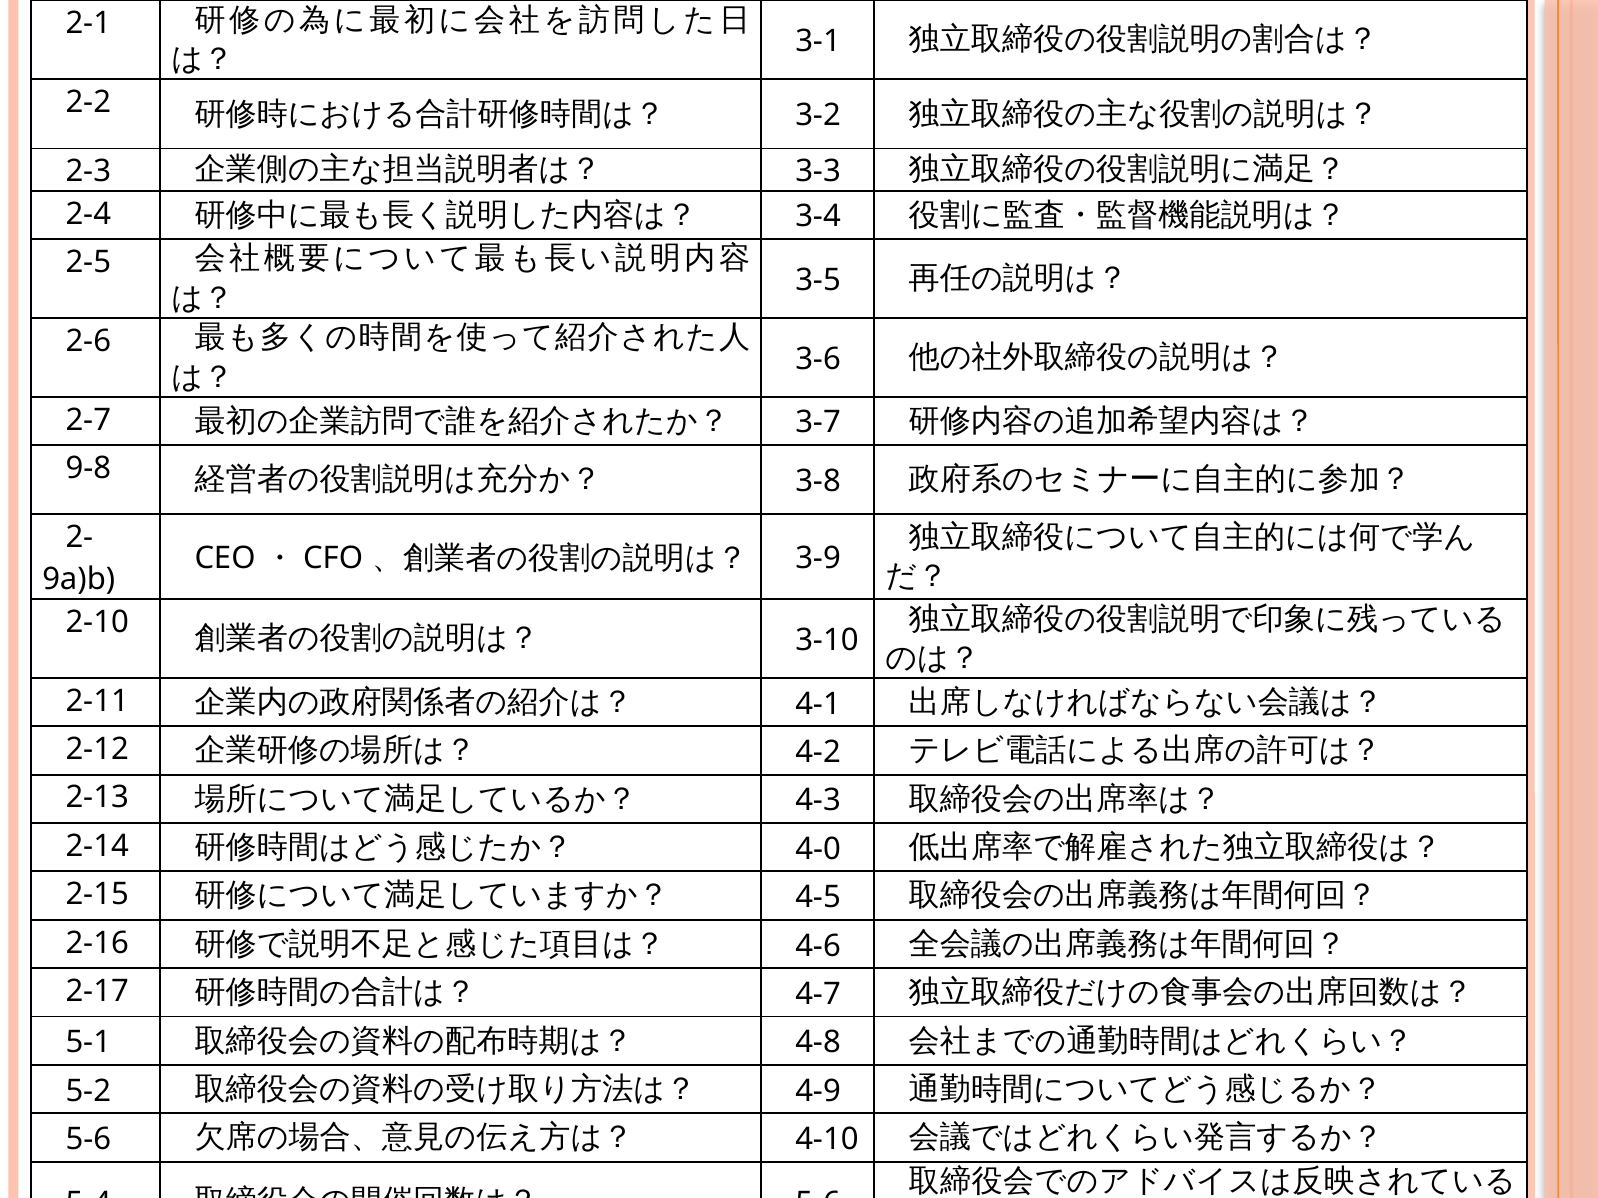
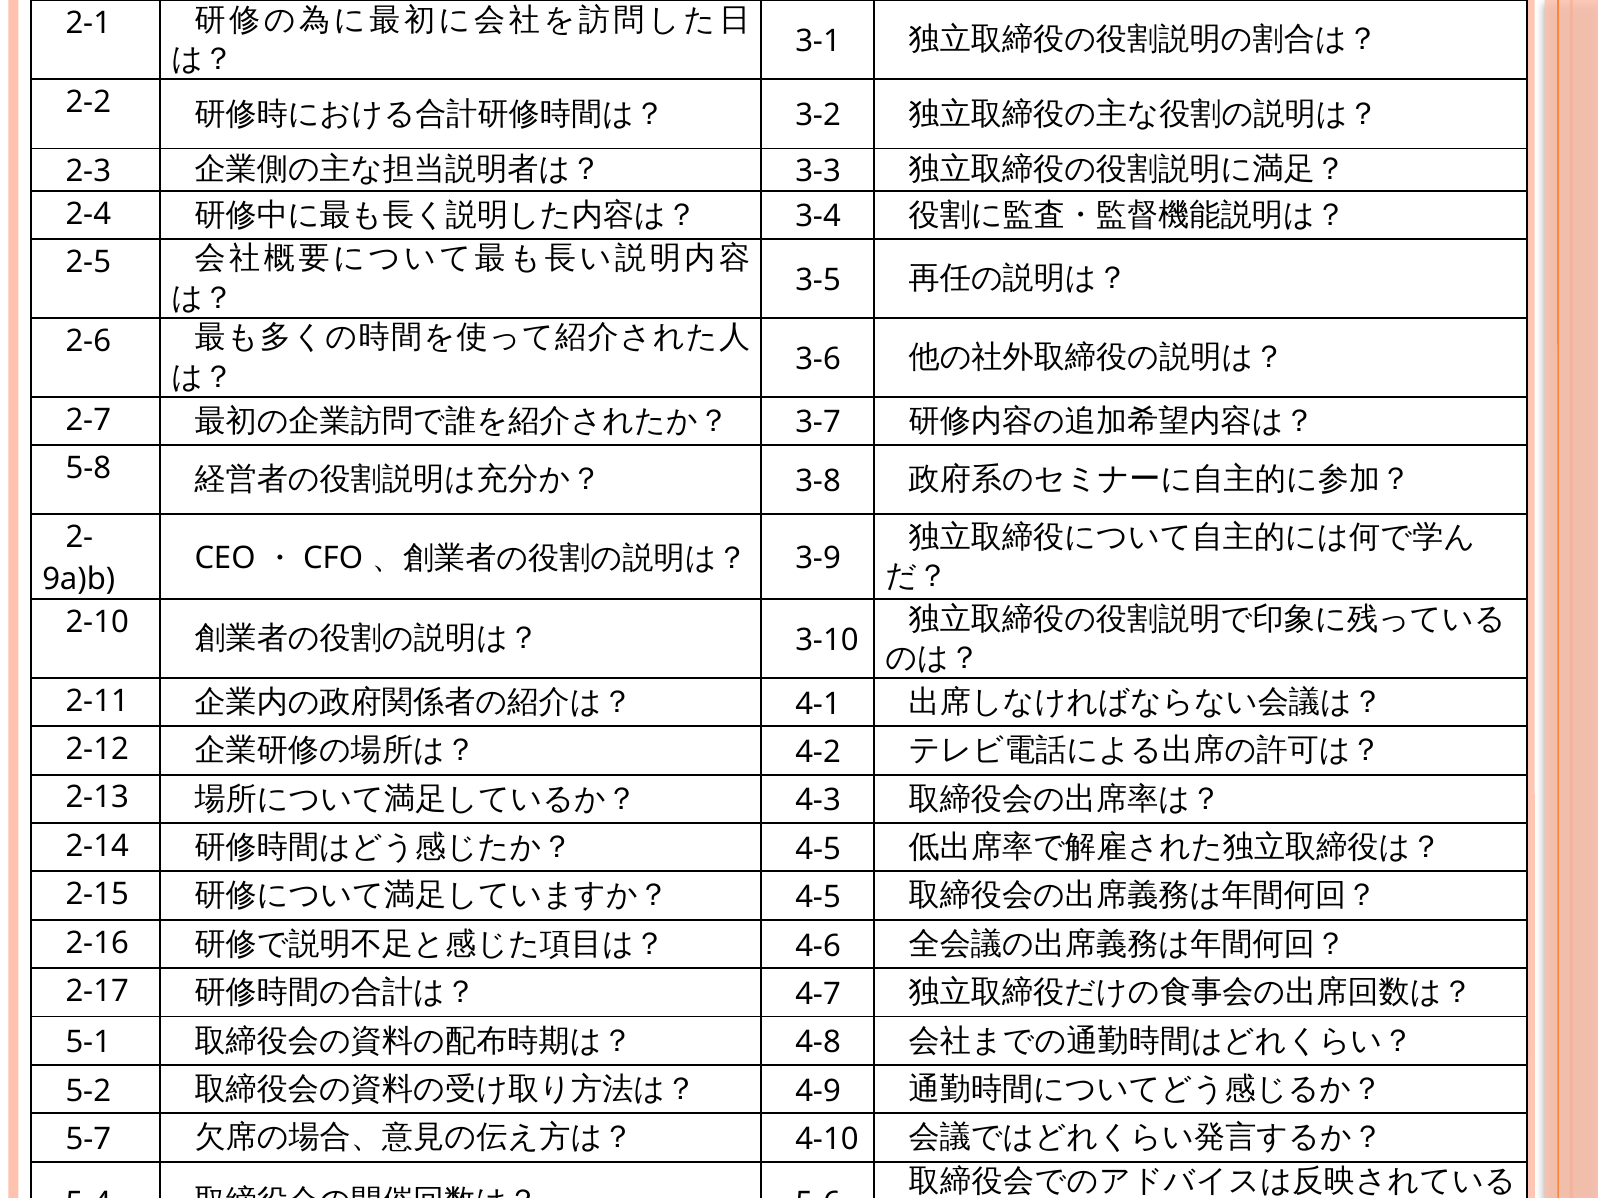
9-8: 9-8 -> 5-8 (88, 468)
4-0: 4-0 -> 4-5 (818, 849)
5-6: 5-6 -> 5-7 (88, 1140)
